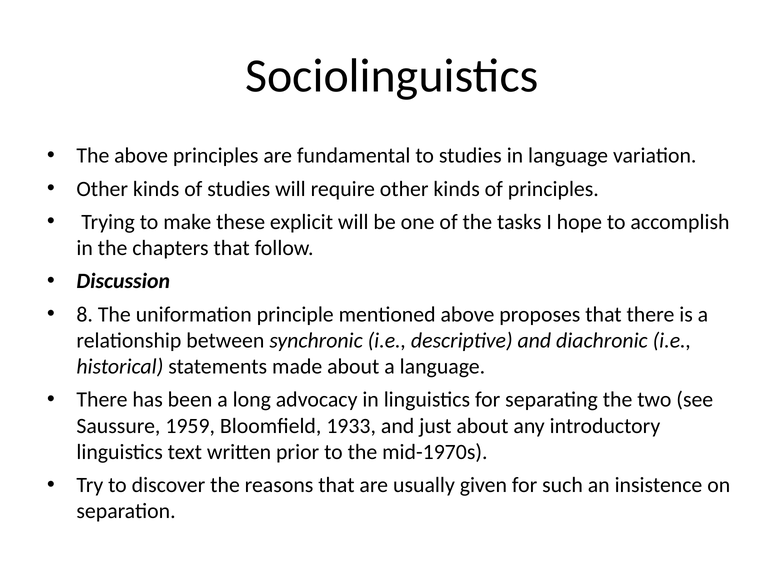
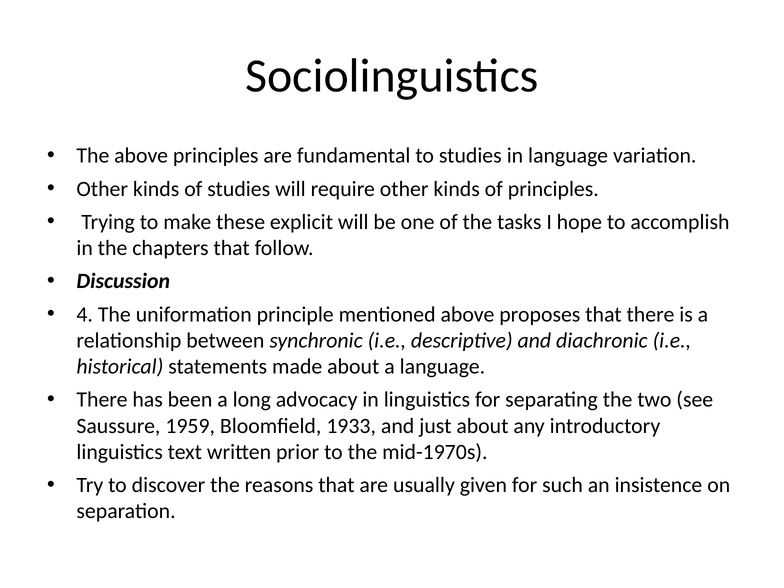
8: 8 -> 4 (85, 314)
